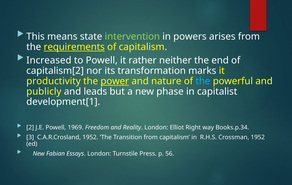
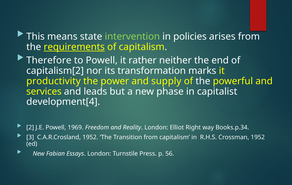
powers: powers -> policies (190, 37)
Increased: Increased -> Therefore (49, 61)
power underline: present -> none (115, 81)
nature: nature -> supply (166, 81)
the colour: light blue -> white (203, 81)
publicly: publicly -> services (44, 92)
development[1: development[1 -> development[4 (63, 102)
